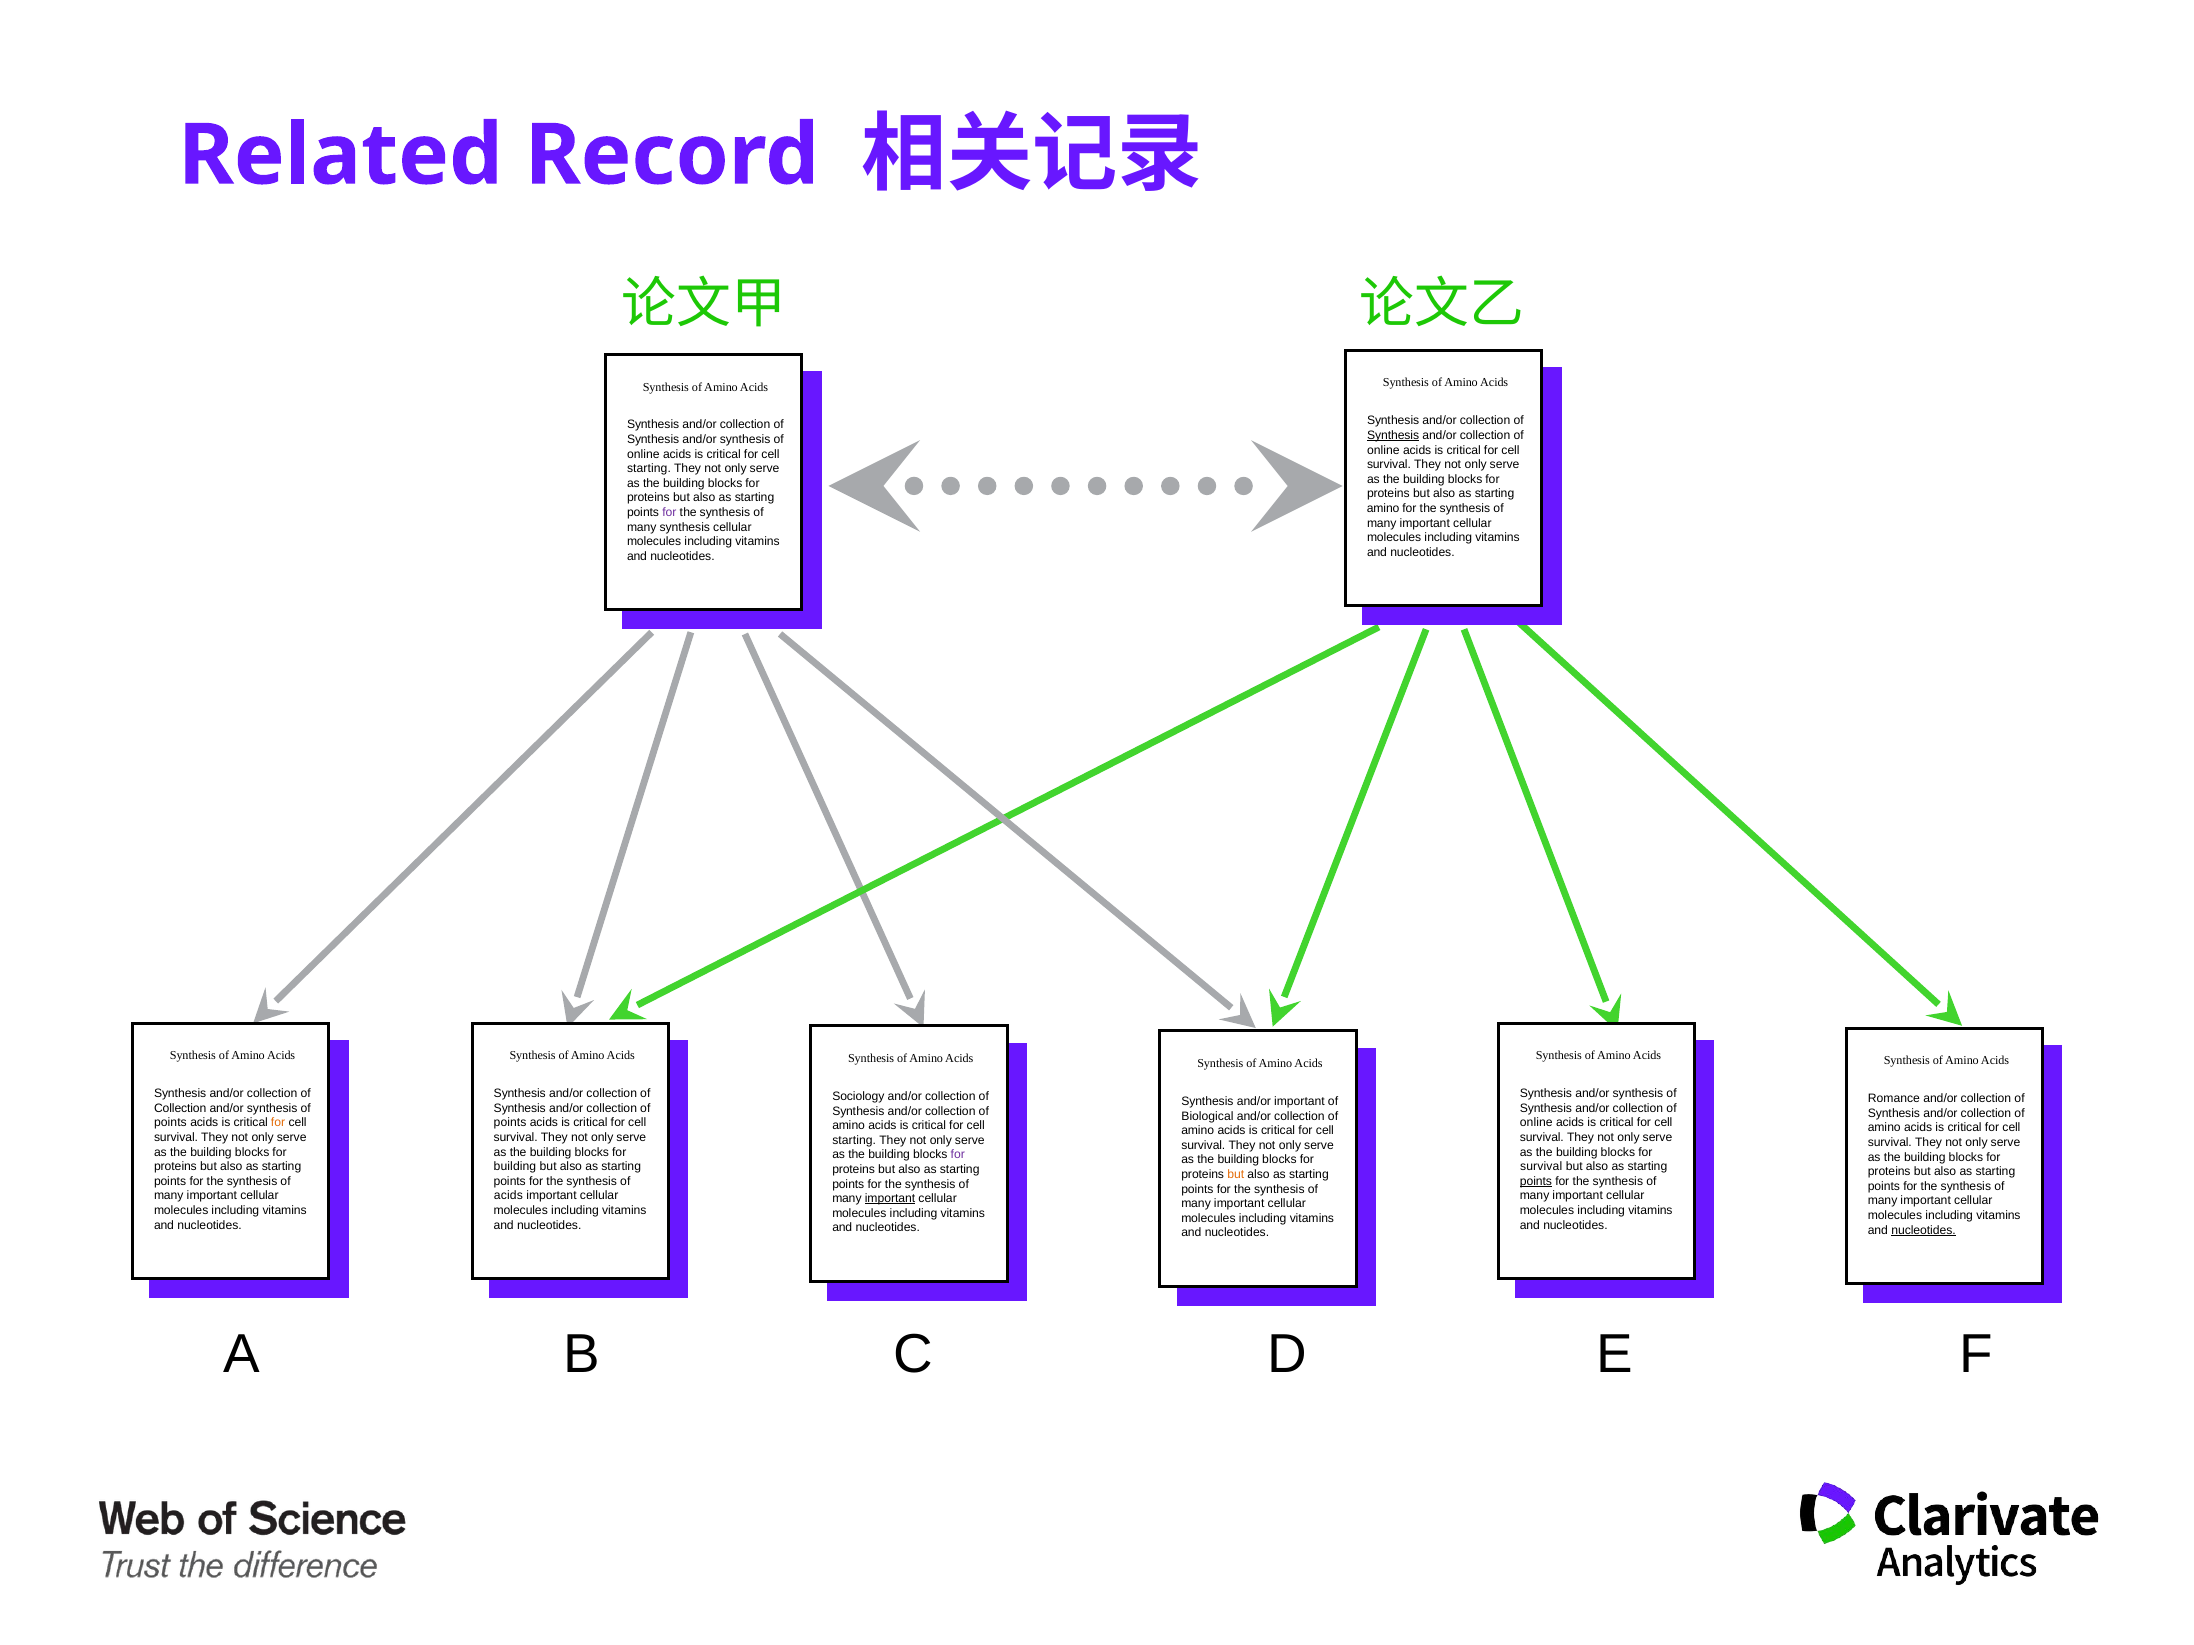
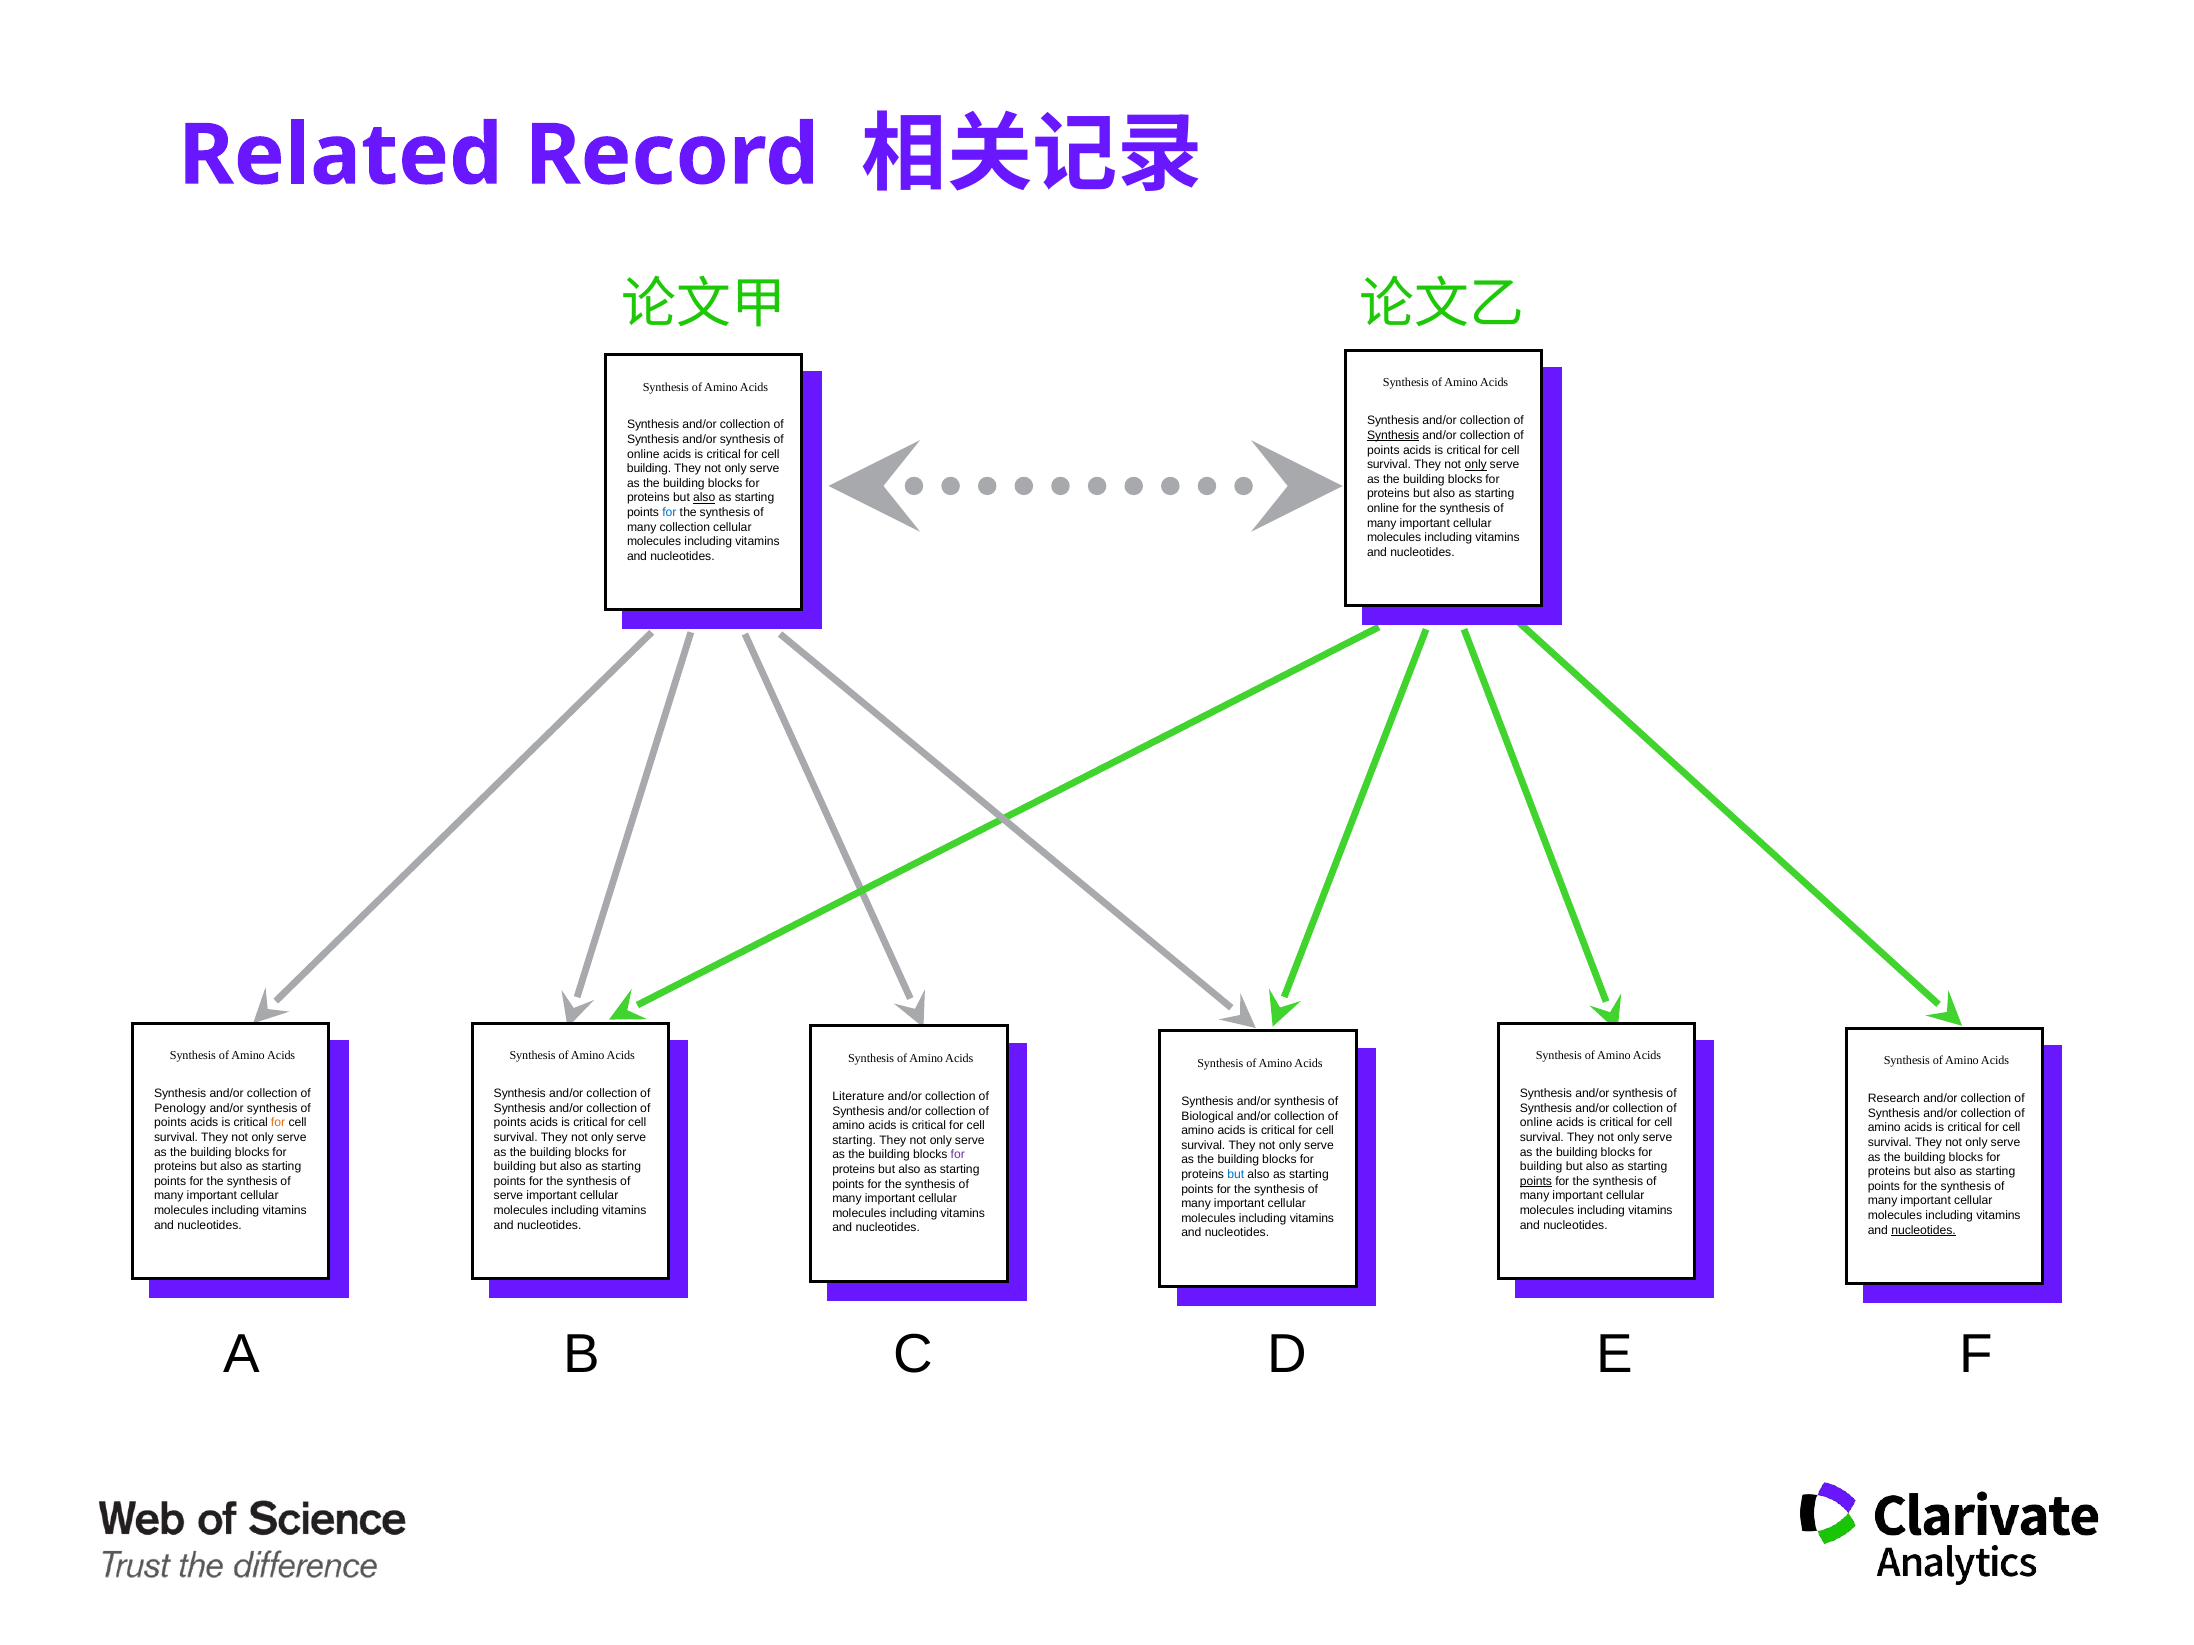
online: online -> points (1383, 450)
only underline: none -> present (1476, 465)
starting: starting -> building (649, 469)
also underline: none -> present (704, 498)
amino: amino -> online (1383, 509)
for colour: purple -> blue (669, 513)
many synthesis: synthesis -> collection (685, 527)
Sociology: Sociology -> Literature (858, 1097)
Romance: Romance -> Research (1894, 1099)
important: important -> synthesis (1299, 1102)
Collection: Collection -> Penology (180, 1109)
survival: survival -> building (1541, 1167)
but colour: orange -> blue (1236, 1175)
acids: acids -> serve (509, 1196)
important underline: present -> none (890, 1199)
